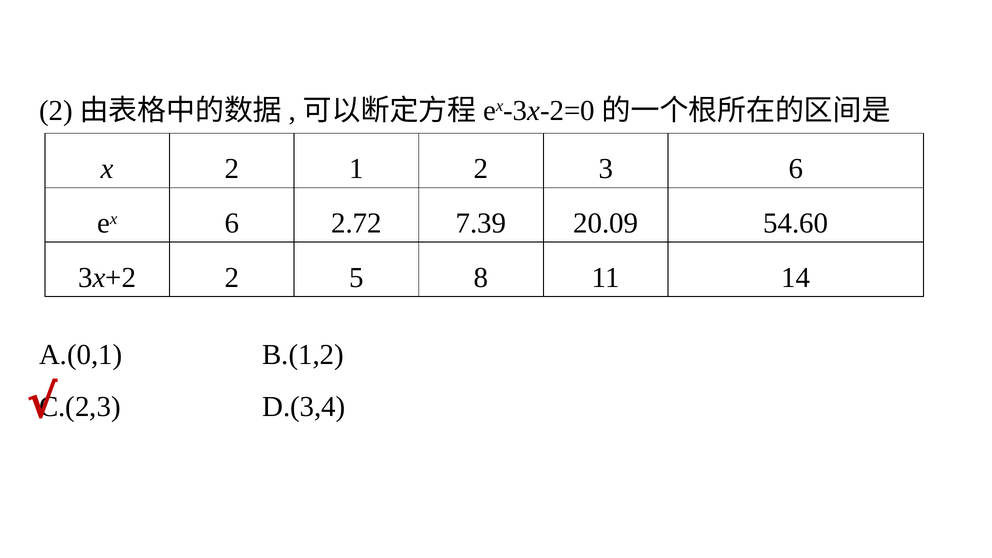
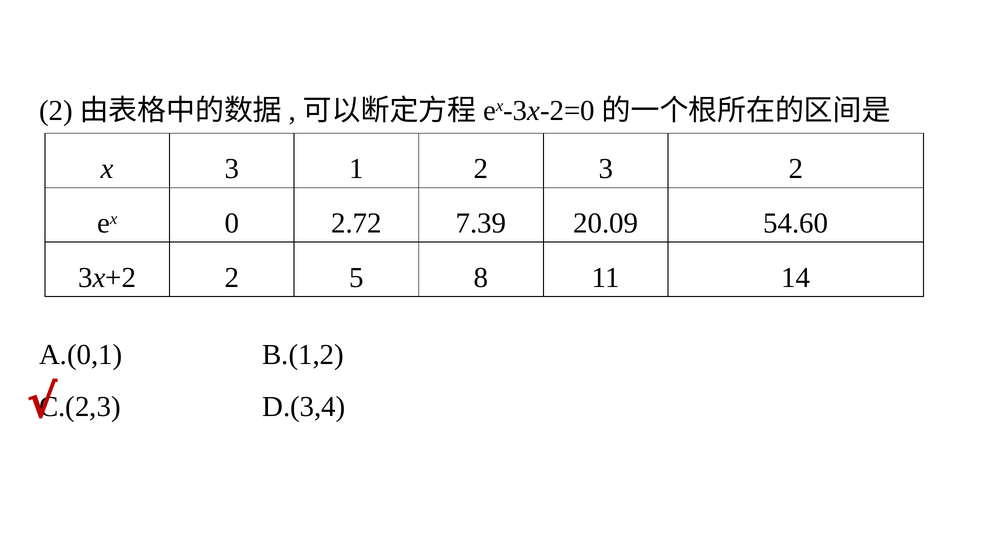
x 2: 2 -> 3 (232, 169)
3 6: 6 -> 2 (796, 169)
ex 6: 6 -> 0 (232, 223)
